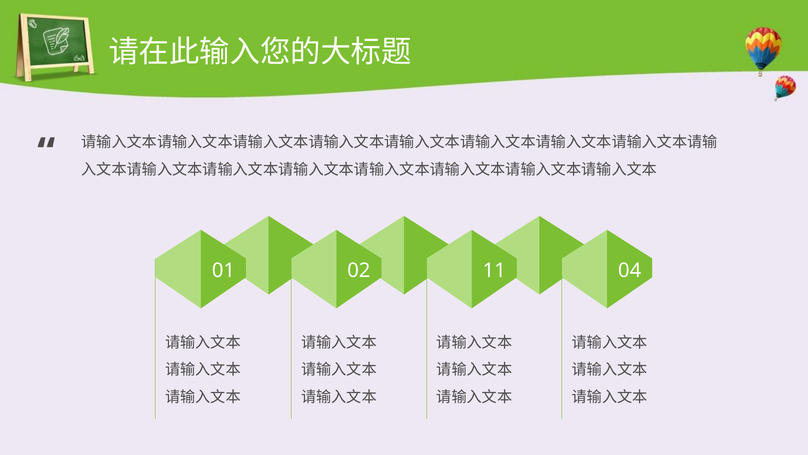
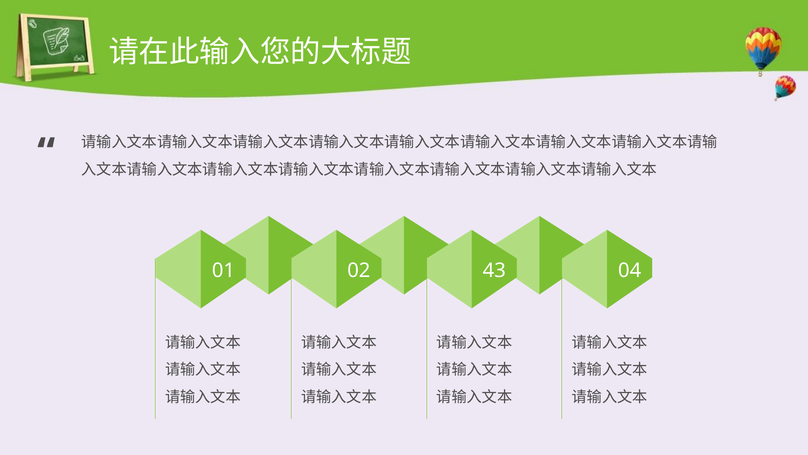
11: 11 -> 43 (494, 270)
